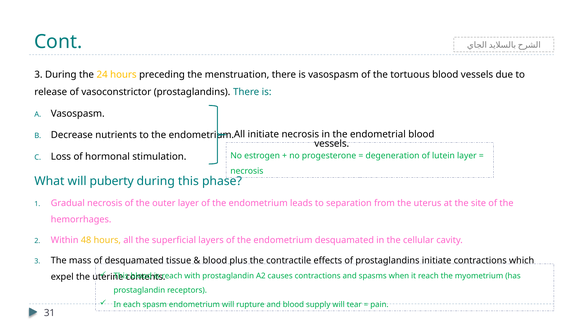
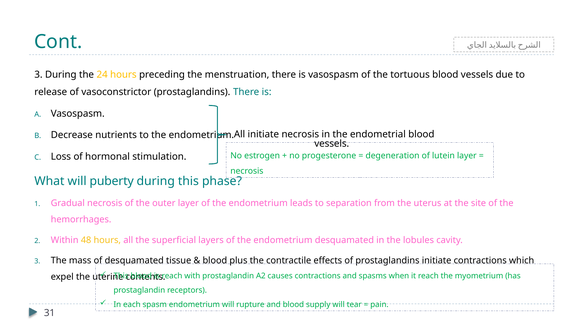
cellular: cellular -> lobules (419, 240)
